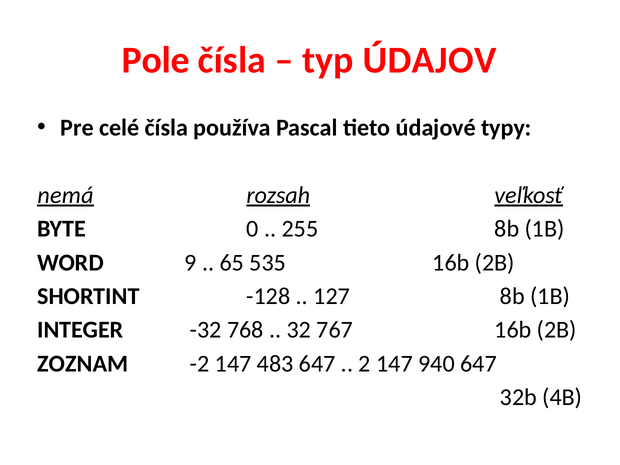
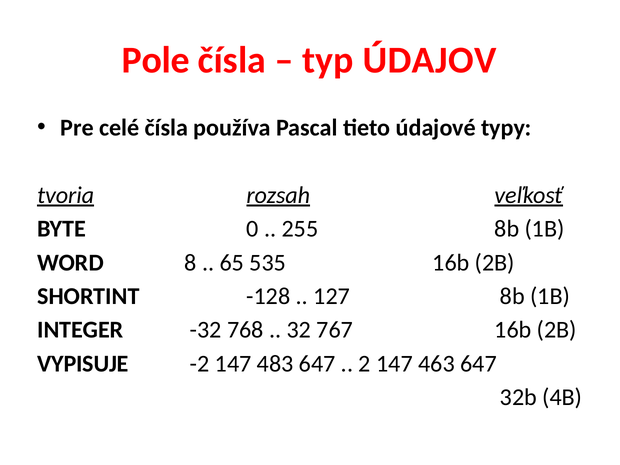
nemá: nemá -> tvoria (66, 195)
9: 9 -> 8 (191, 263)
ZOZNAM: ZOZNAM -> VYPISUJE (83, 364)
940: 940 -> 463 (436, 364)
